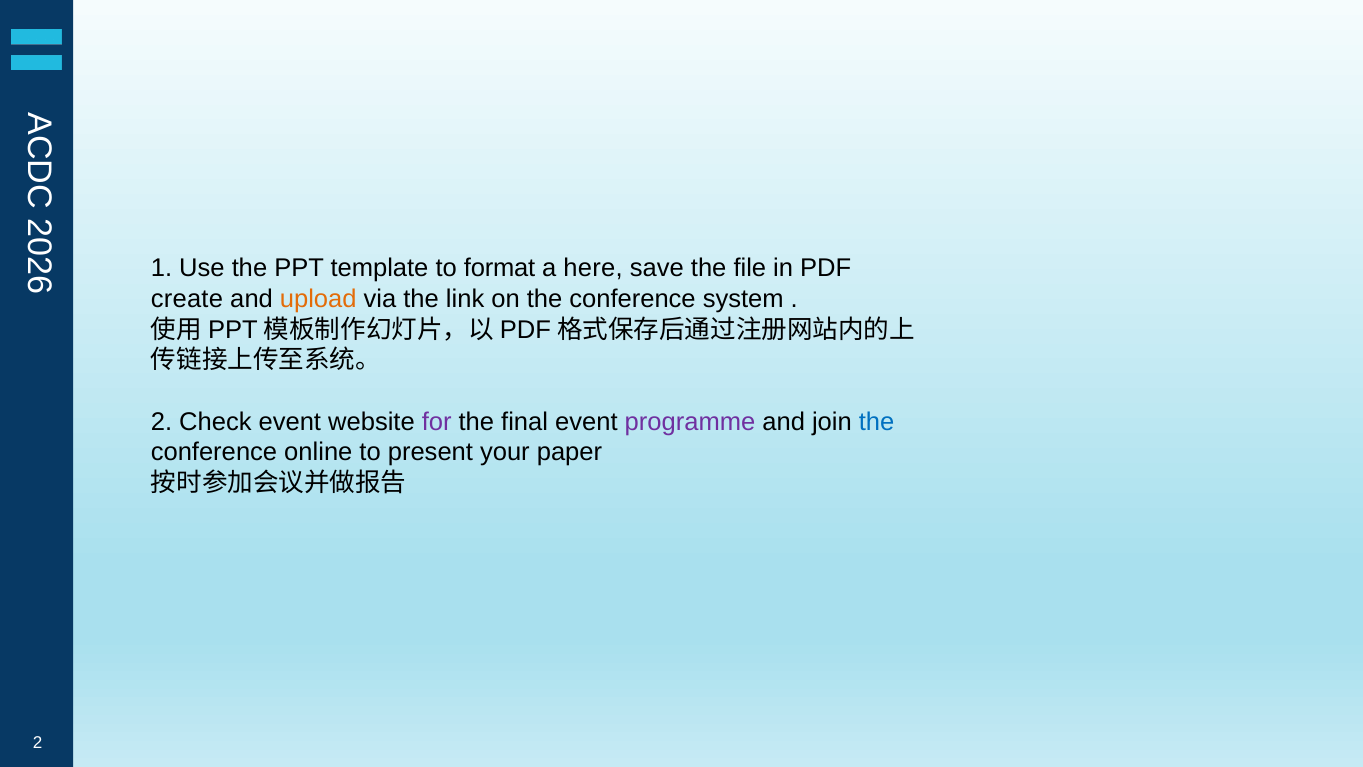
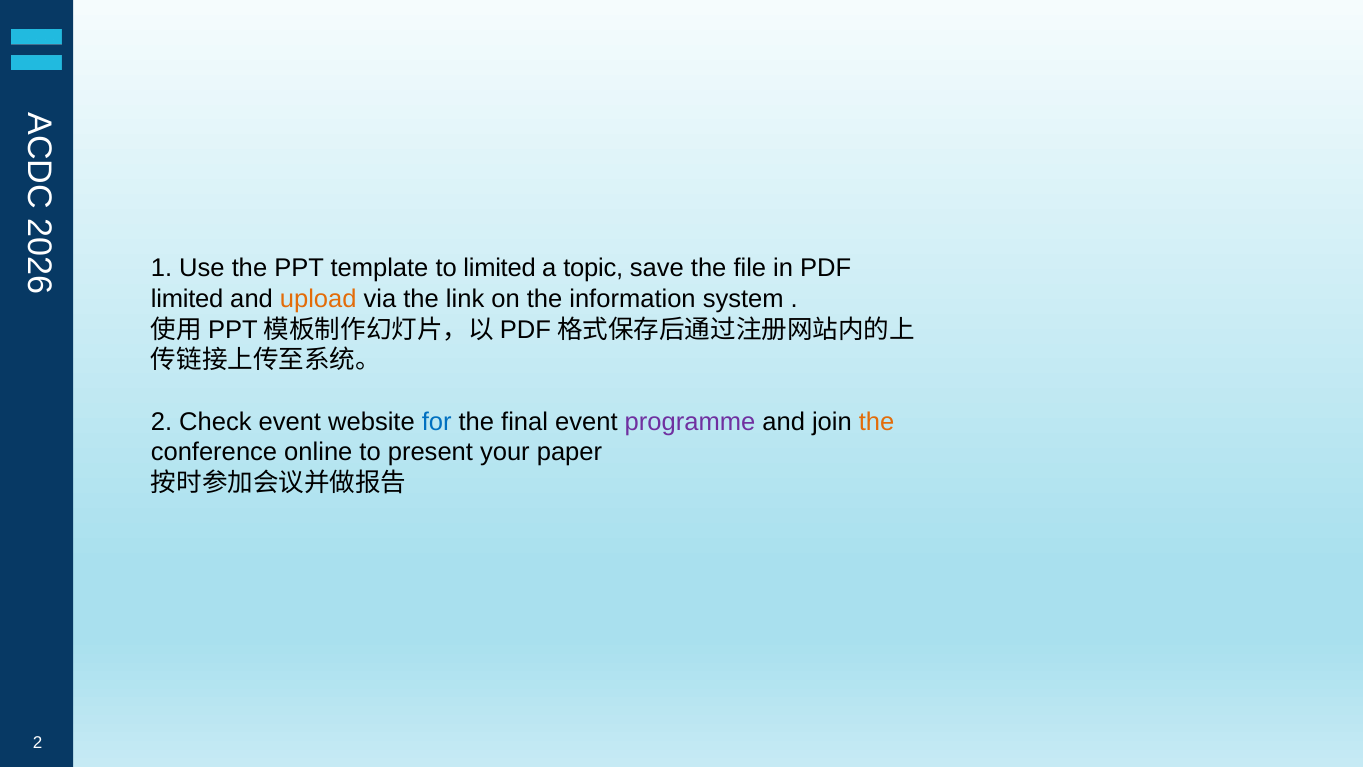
to format: format -> limited (500, 268)
here: here -> topic (593, 268)
create: create -> limited (187, 299)
on the conference: conference -> information (633, 299)
for colour: purple -> blue (437, 422)
the colour: blue -> orange (877, 422)
